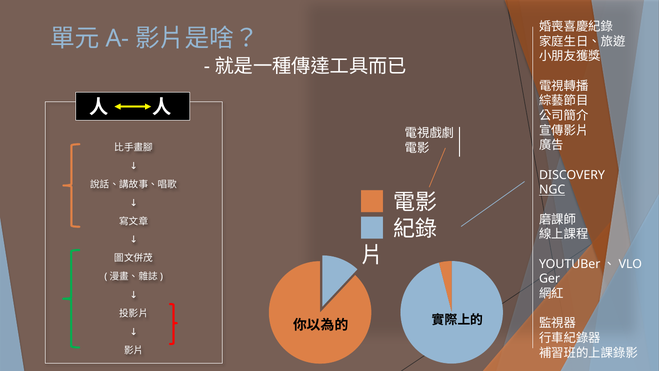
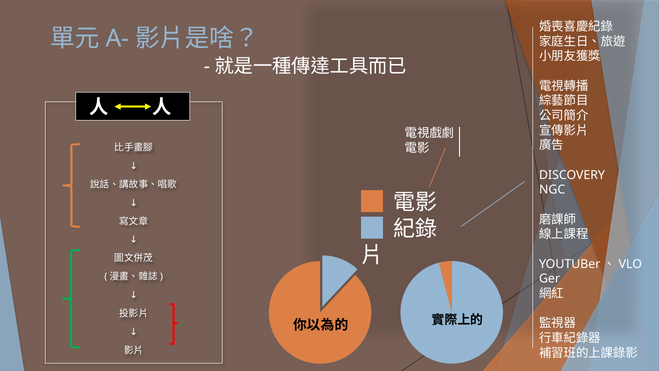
NGC underline: present -> none (552, 190)
